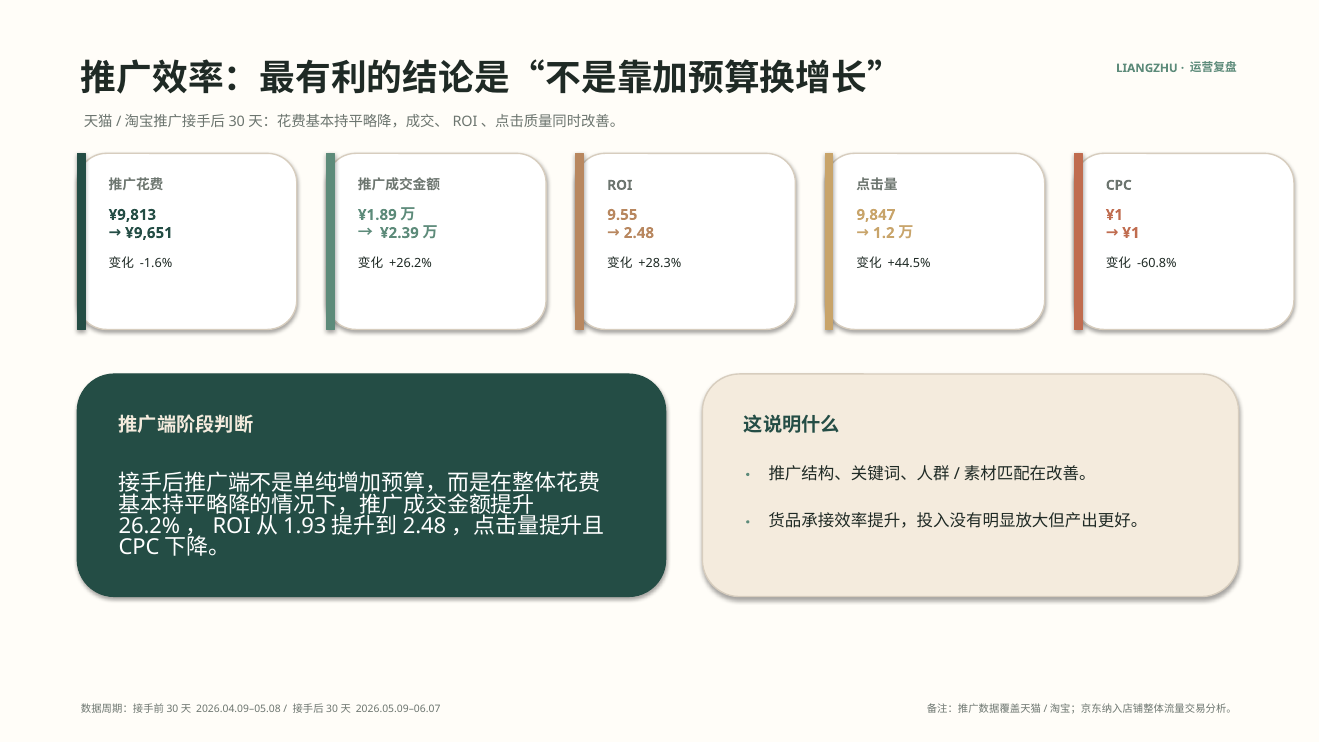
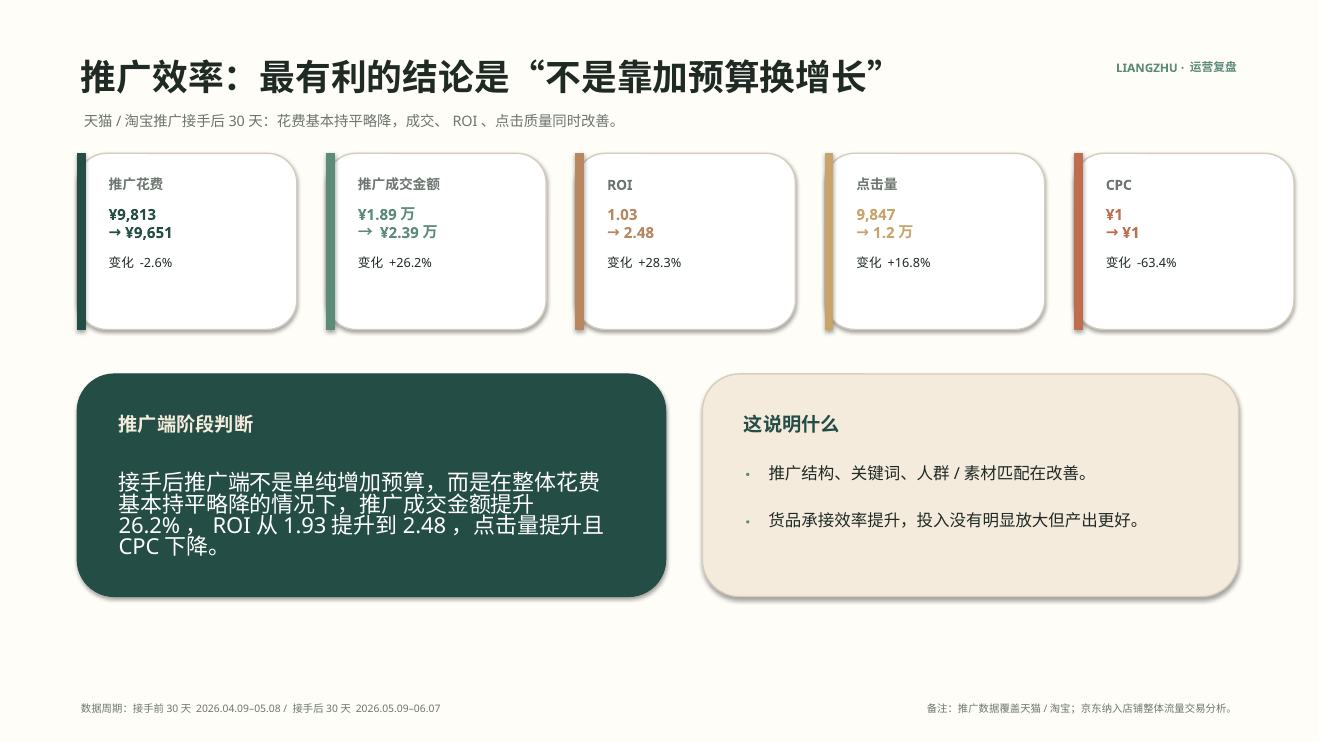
9.55: 9.55 -> 1.03 (622, 215)
-1.6%: -1.6% -> -2.6% (156, 264)
+44.5%: +44.5% -> +16.8% (909, 264)
-60.8%: -60.8% -> -63.4% (1157, 264)
